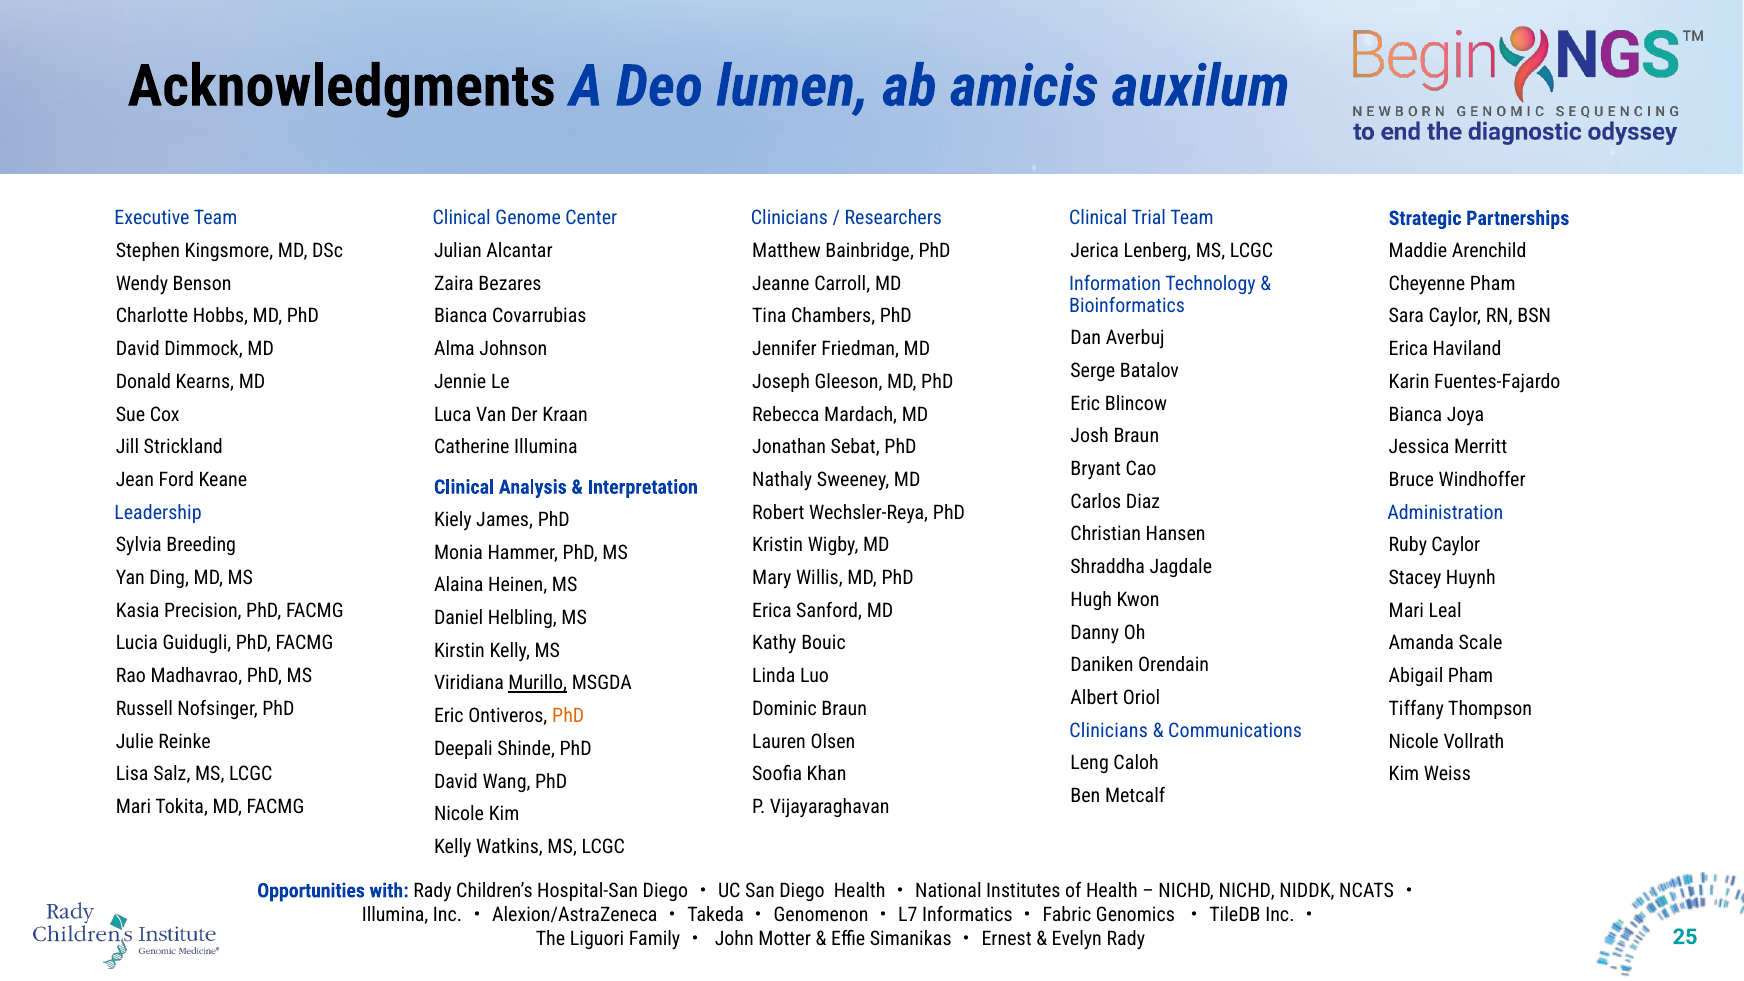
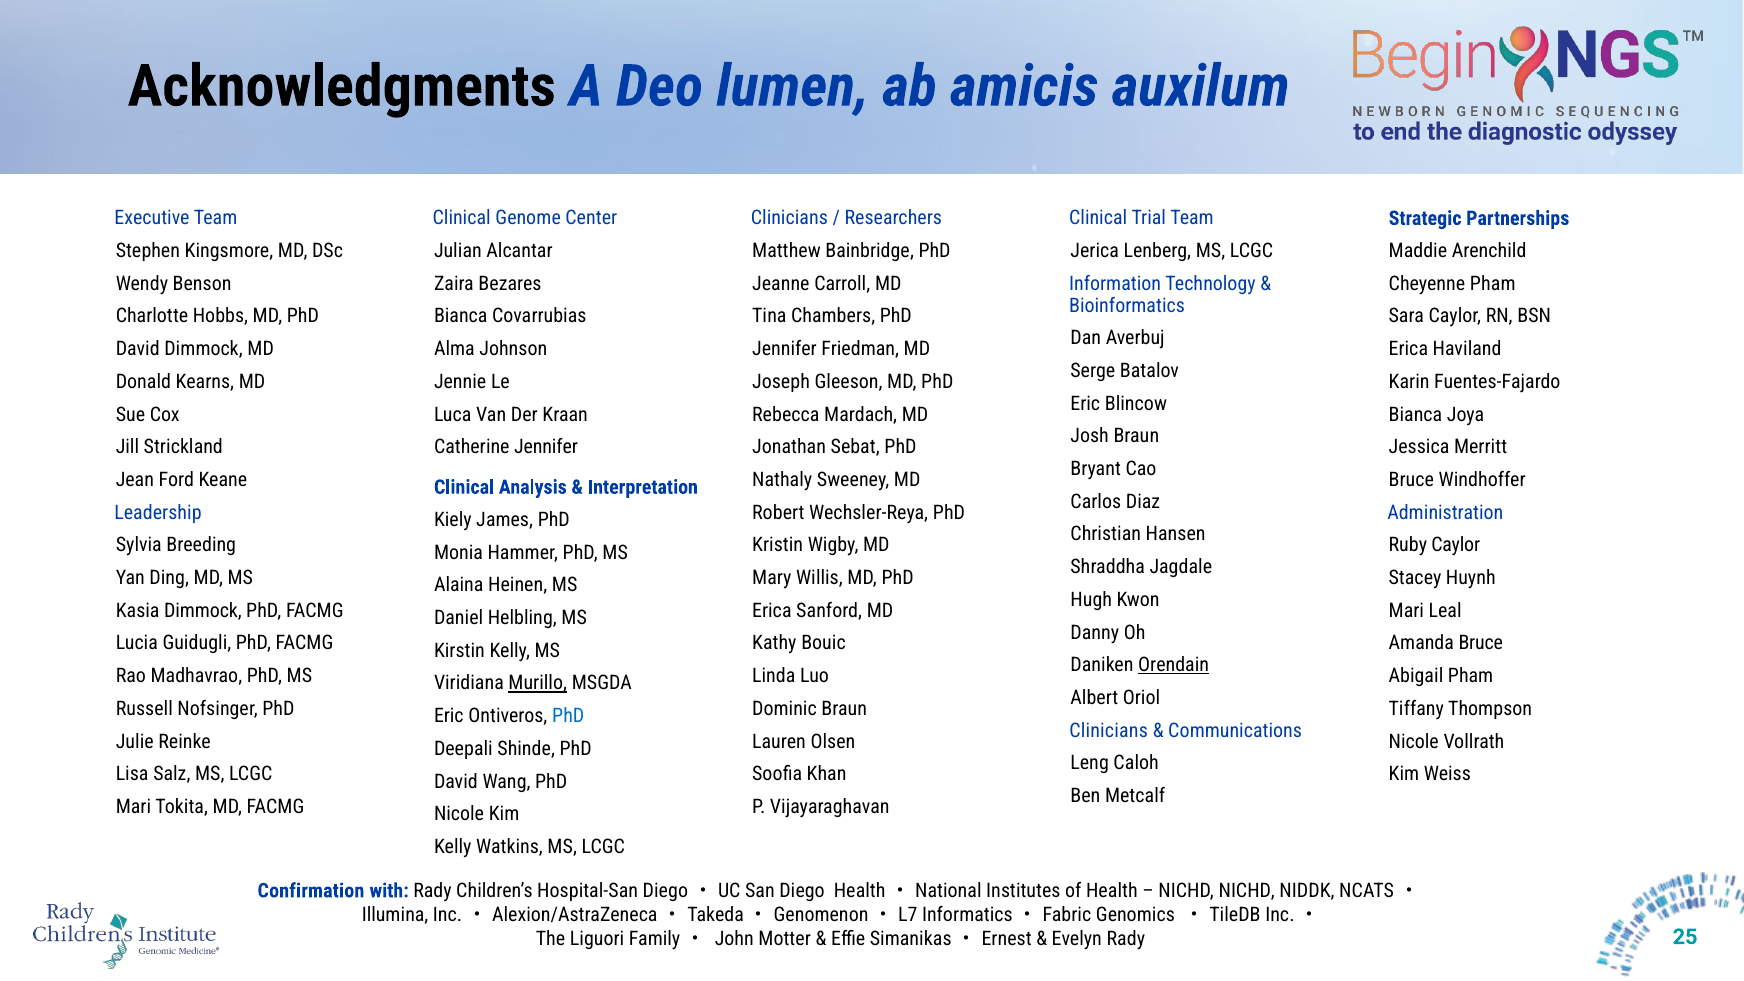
Catherine Illumina: Illumina -> Jennifer (546, 447)
Kasia Precision: Precision -> Dimmock (203, 611)
Amanda Scale: Scale -> Bruce (1481, 643)
Orendain underline: none -> present (1174, 665)
PhD colour: orange -> blue (568, 716)
Opportunities: Opportunities -> Confirmation (311, 891)
